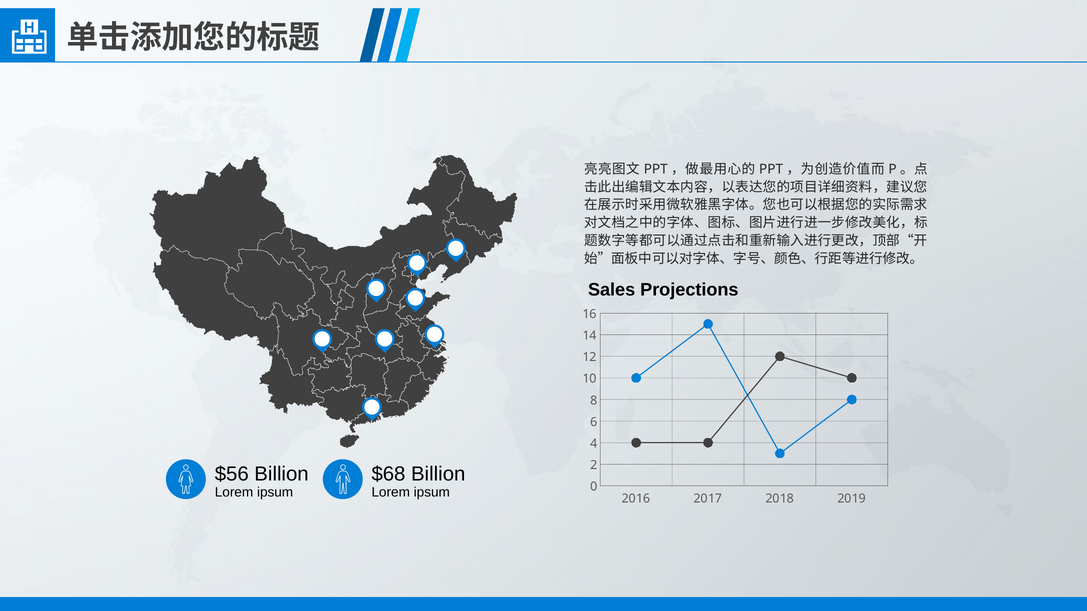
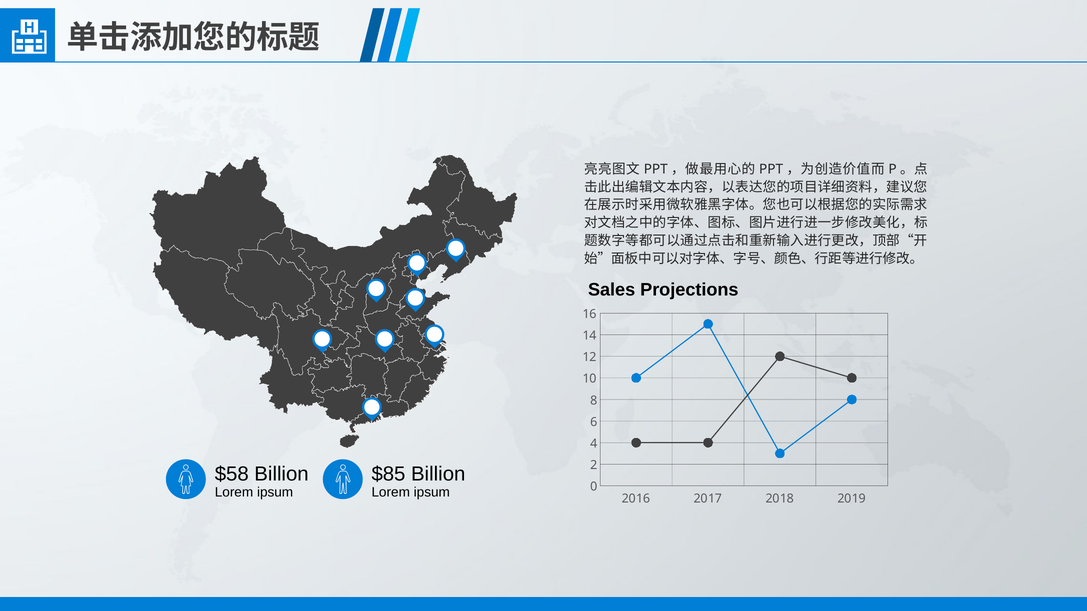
$56: $56 -> $58 (232, 474)
$68: $68 -> $85 (388, 474)
